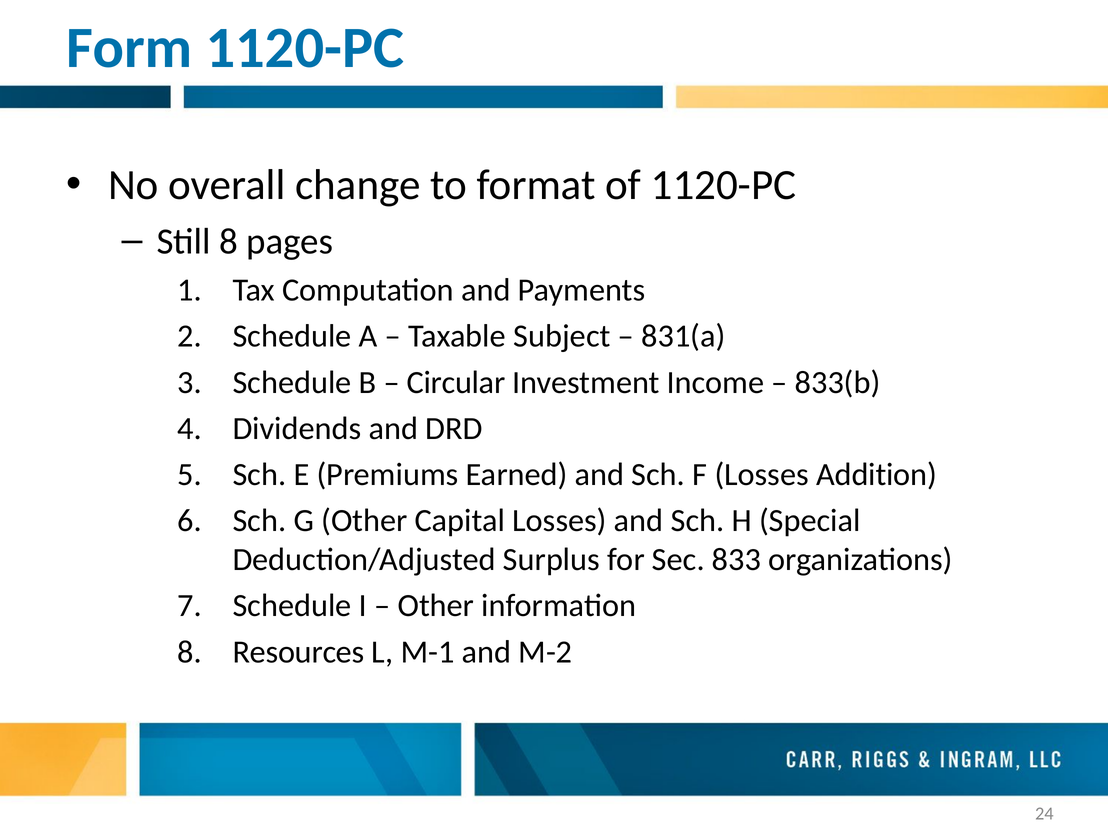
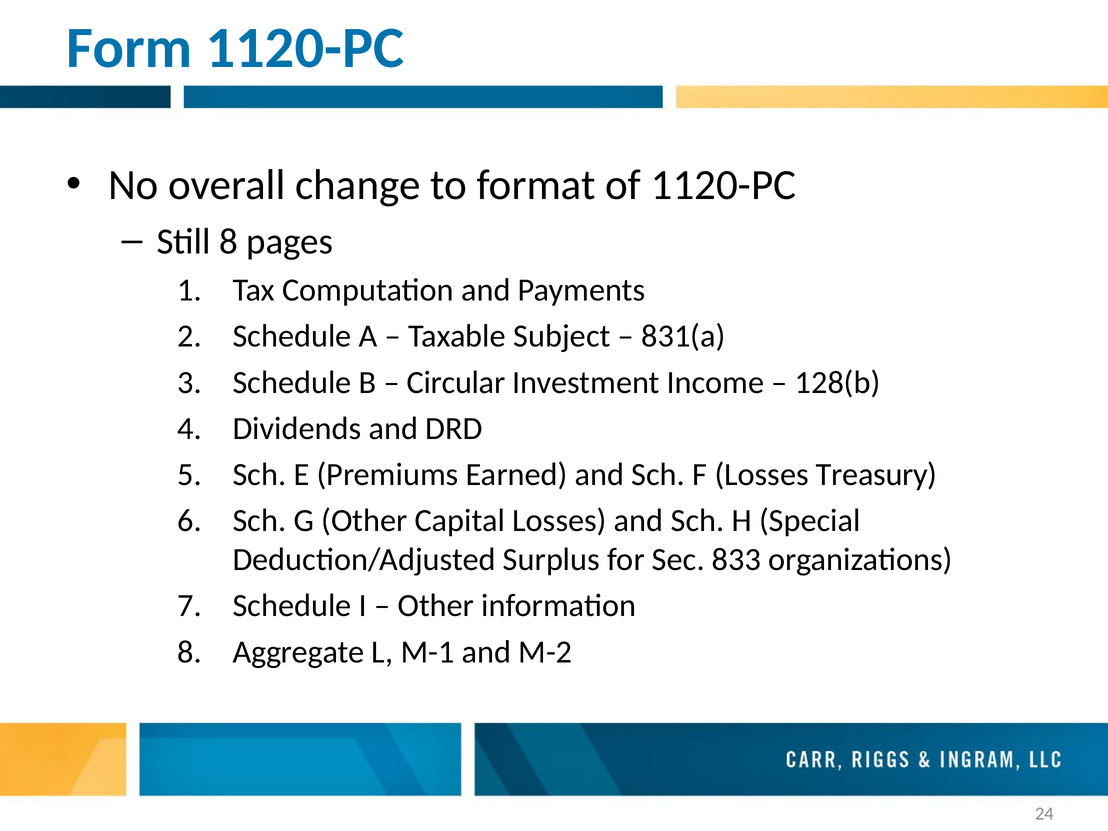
833(b: 833(b -> 128(b (838, 382)
Addition: Addition -> Treasury (877, 475)
Resources: Resources -> Aggregate (299, 652)
